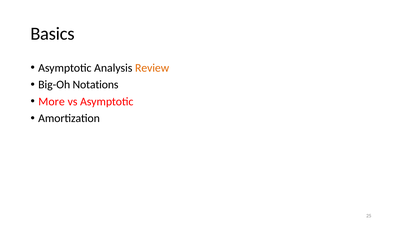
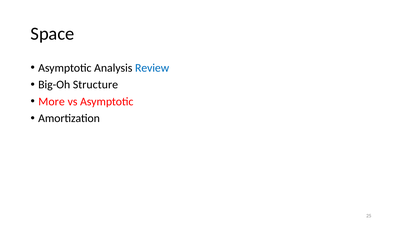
Basics: Basics -> Space (52, 34)
Review colour: orange -> blue (152, 68)
Notations: Notations -> Structure (95, 85)
